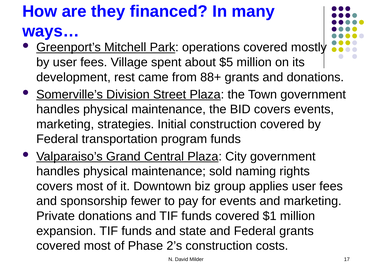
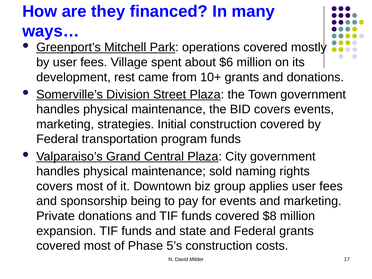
$5: $5 -> $6 (226, 62)
88+: 88+ -> 10+ (211, 77)
fewer: fewer -> being (146, 201)
$1: $1 -> $8 (270, 216)
2’s: 2’s -> 5’s (174, 246)
